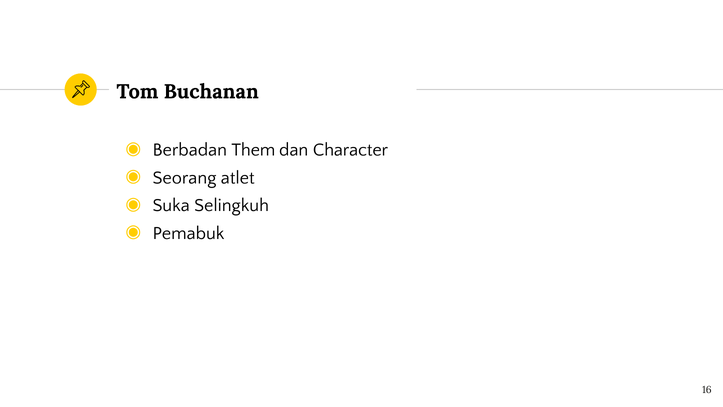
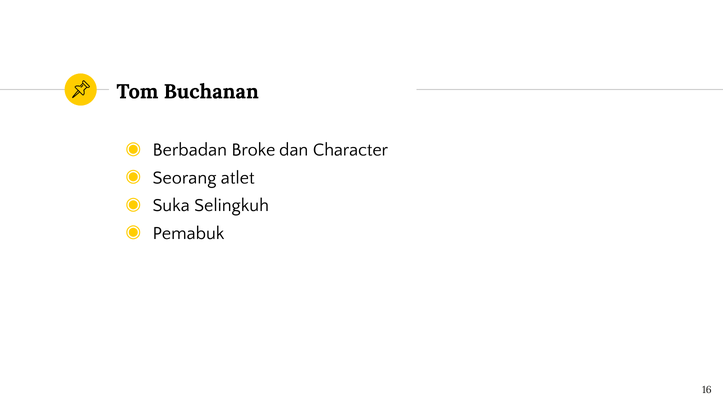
Them: Them -> Broke (253, 150)
